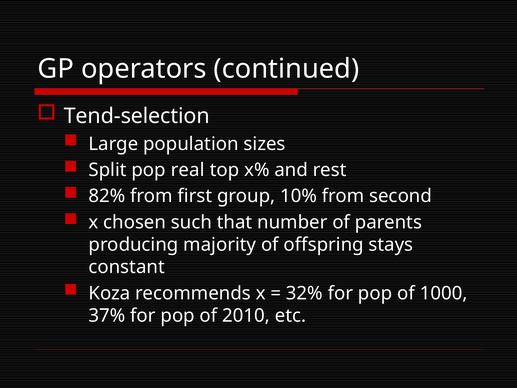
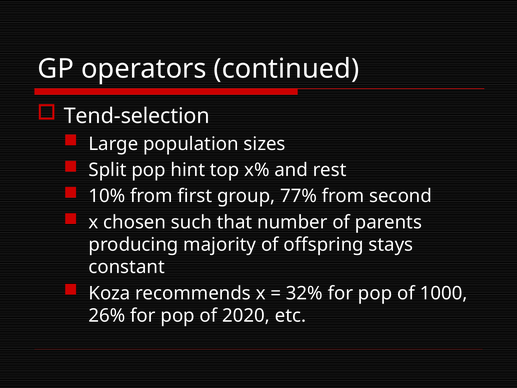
real: real -> hint (188, 170)
82%: 82% -> 10% (107, 196)
10%: 10% -> 77% (299, 196)
37%: 37% -> 26% (107, 315)
2010: 2010 -> 2020 (246, 315)
